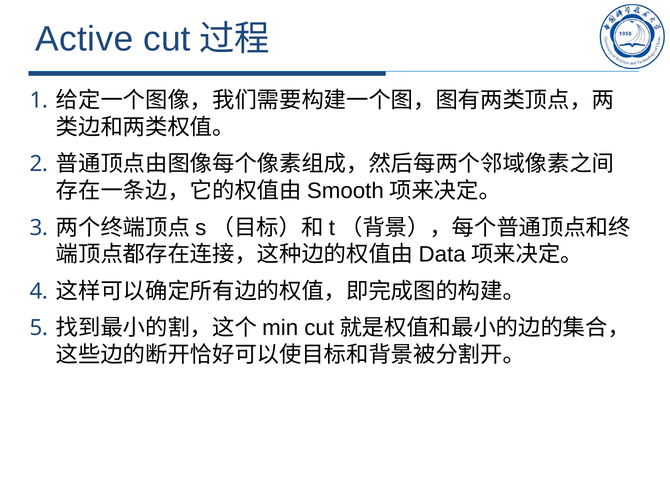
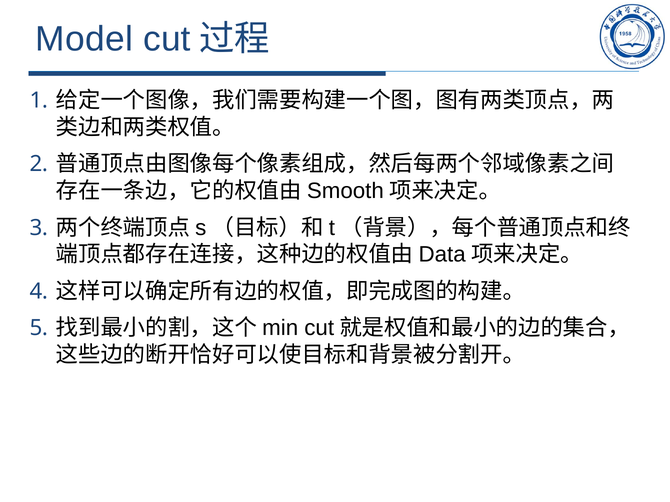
Active: Active -> Model (84, 39)
